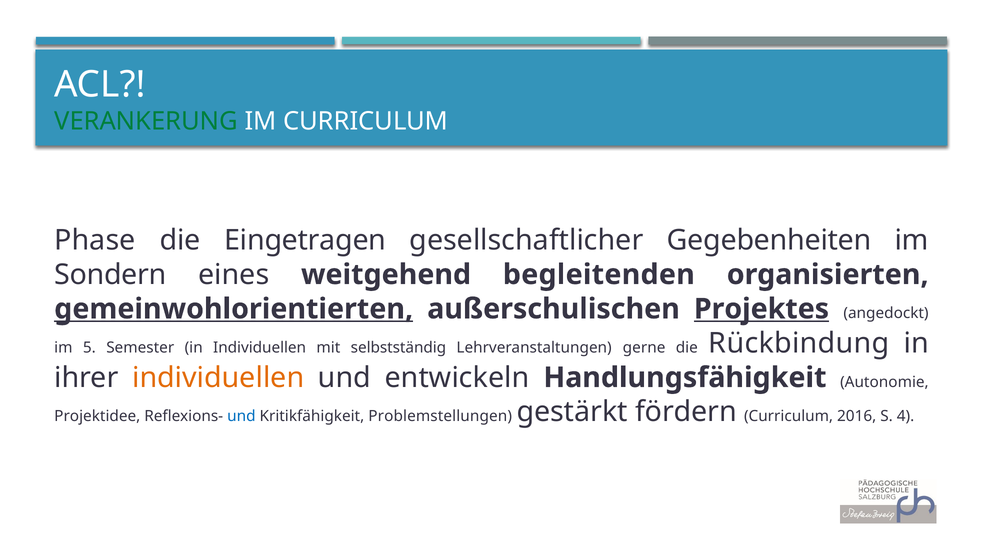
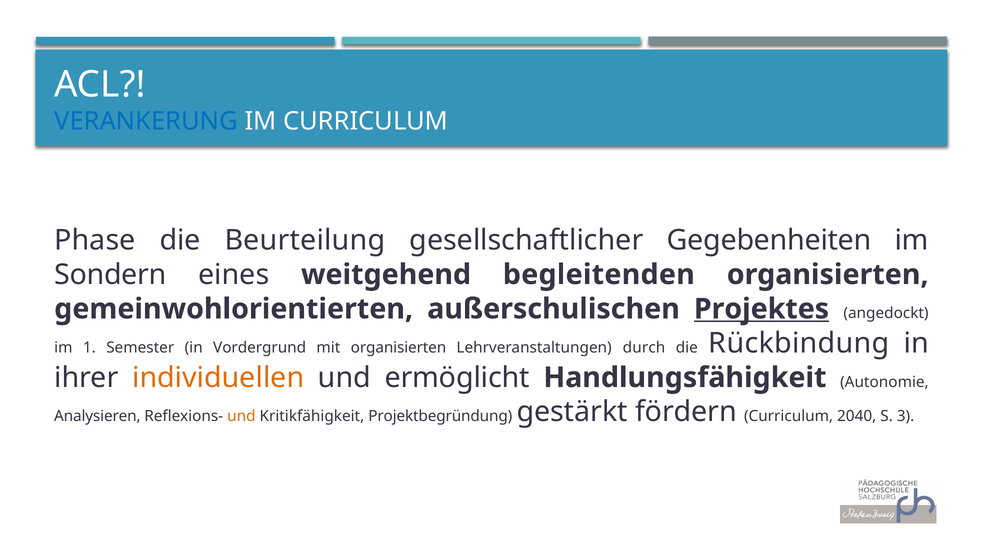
VERANKERUNG colour: green -> blue (146, 121)
Eingetragen: Eingetragen -> Beurteilung (305, 240)
gemeinwohlorientierten underline: present -> none (234, 309)
5: 5 -> 1 (89, 348)
in Individuellen: Individuellen -> Vordergrund (260, 348)
mit selbstständig: selbstständig -> organisierten (398, 348)
gerne: gerne -> durch (644, 348)
entwickeln: entwickeln -> ermöglicht (457, 378)
Projektidee: Projektidee -> Analysieren (97, 416)
und colour: blue -> orange (241, 416)
Problemstellungen: Problemstellungen -> Projektbegründung (440, 416)
2016: 2016 -> 2040 (857, 416)
4: 4 -> 3 (906, 416)
